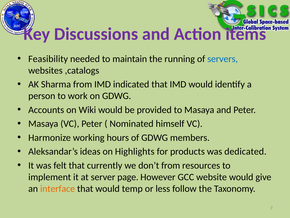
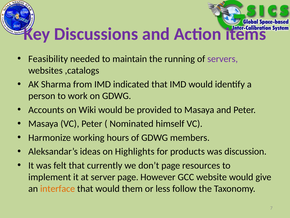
servers colour: blue -> purple (223, 59)
dedicated: dedicated -> discussion (245, 151)
don’t from: from -> page (171, 165)
temp: temp -> them (132, 188)
